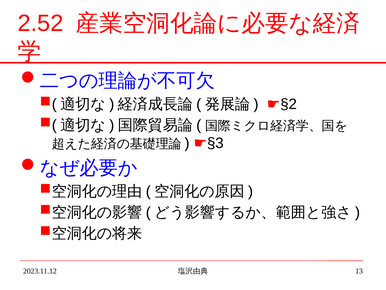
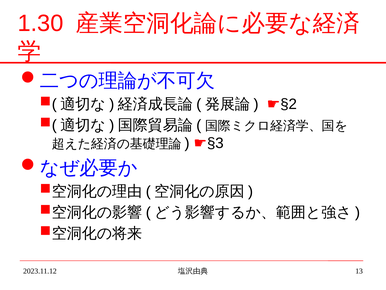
2.52: 2.52 -> 1.30 (40, 23)
